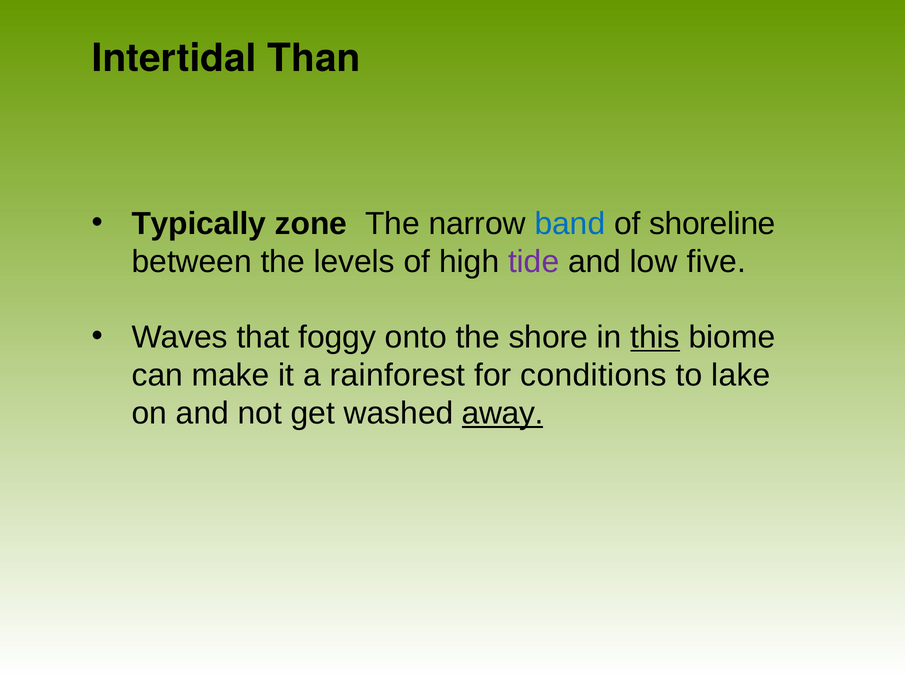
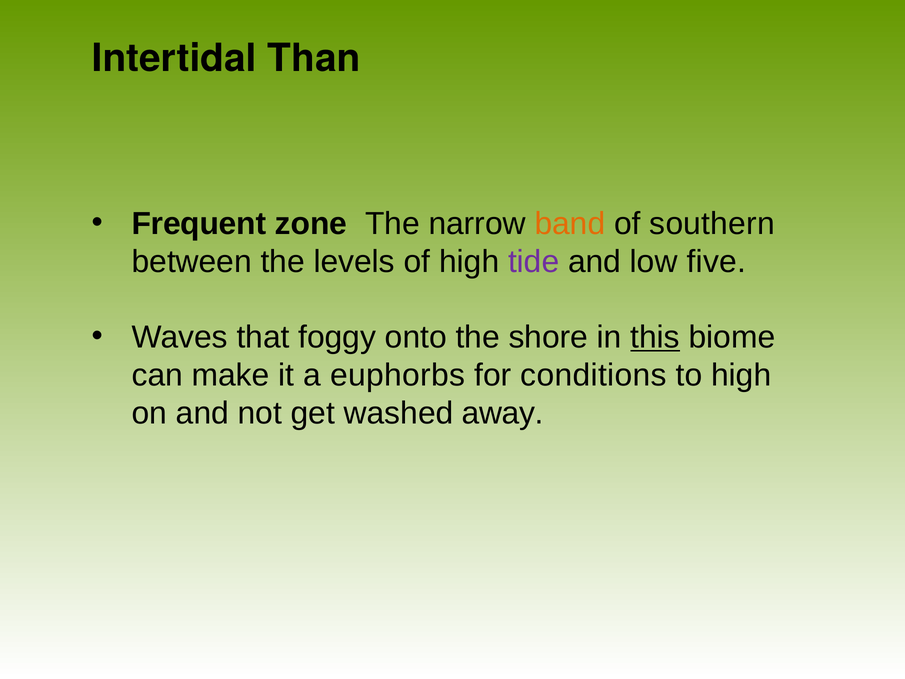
Typically: Typically -> Frequent (199, 223)
band colour: blue -> orange (570, 223)
shoreline: shoreline -> southern (712, 223)
rainforest: rainforest -> euphorbs (397, 375)
to lake: lake -> high (741, 375)
away underline: present -> none (503, 413)
